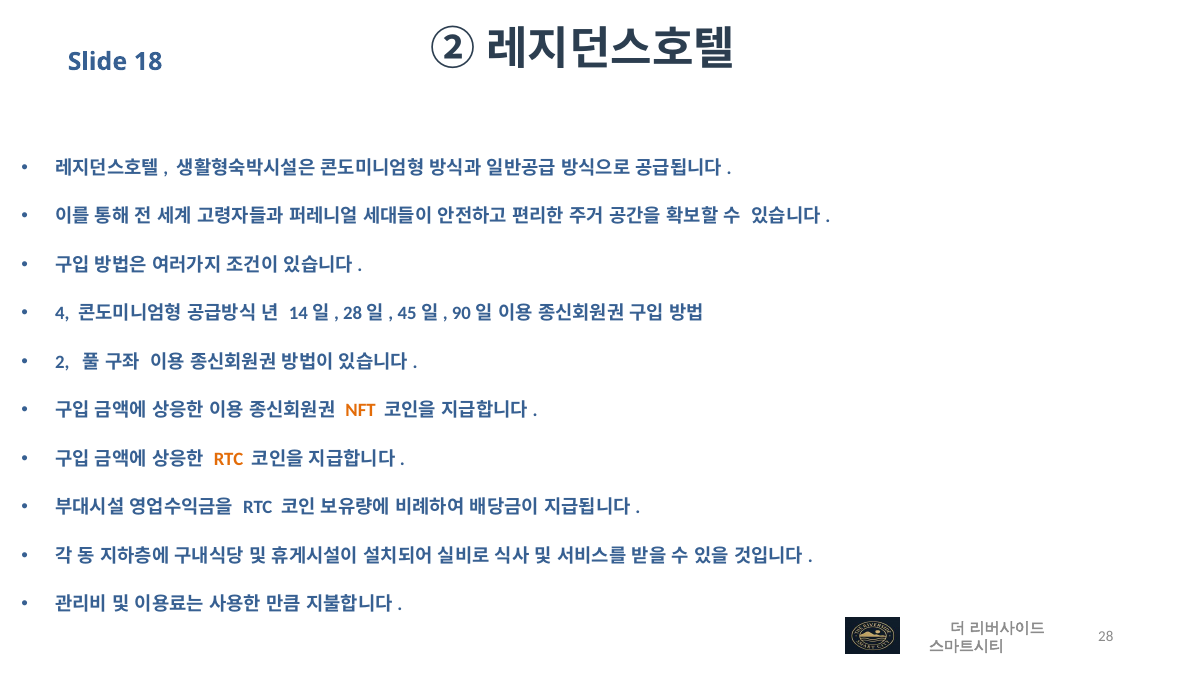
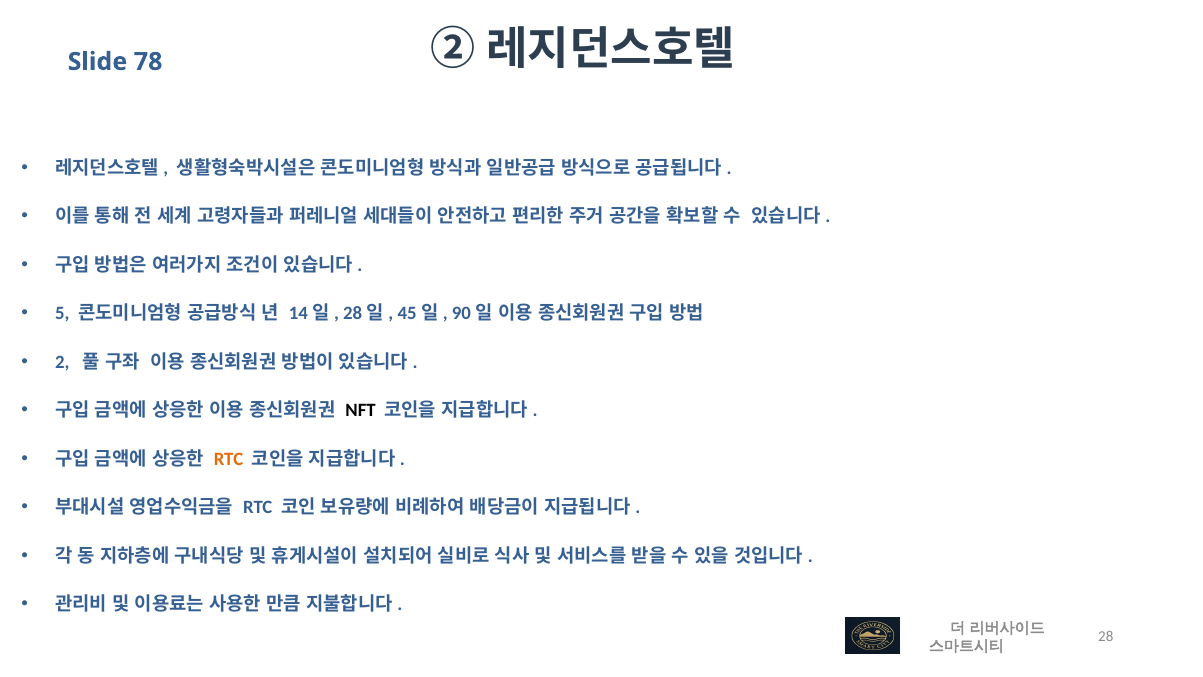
18: 18 -> 78 (148, 62)
4: 4 -> 5 (62, 314)
NFT colour: orange -> black (361, 411)
